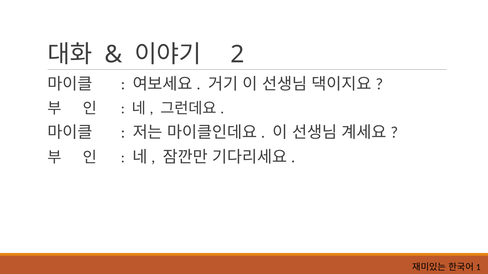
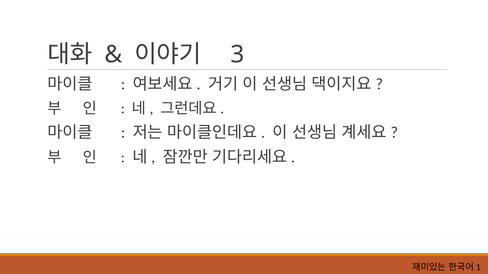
2: 2 -> 3 (238, 55)
